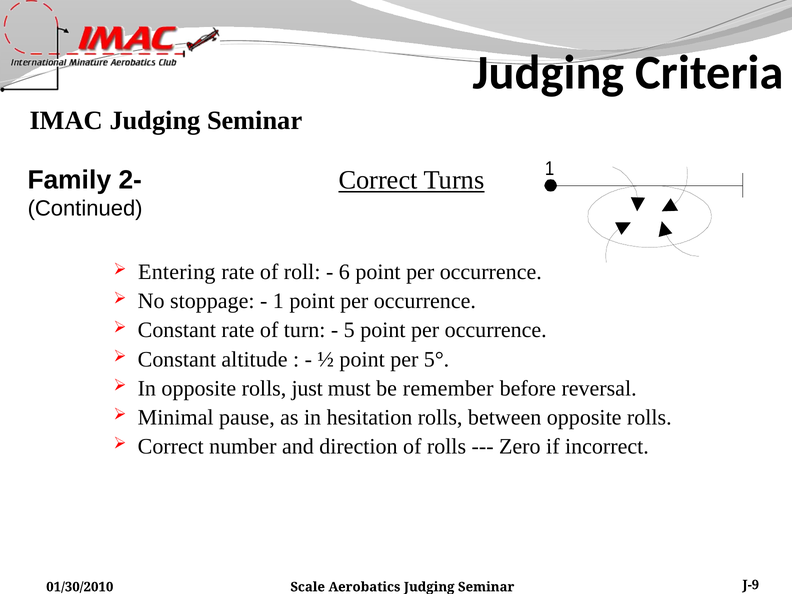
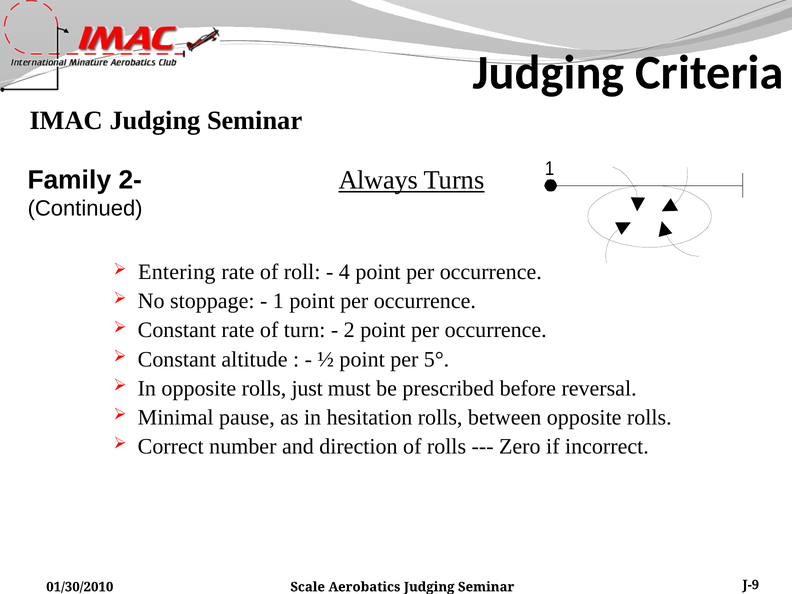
Correct: Correct -> Always (378, 180)
6: 6 -> 4 (344, 272)
5: 5 -> 2 (349, 330)
remember: remember -> prescribed (448, 388)
